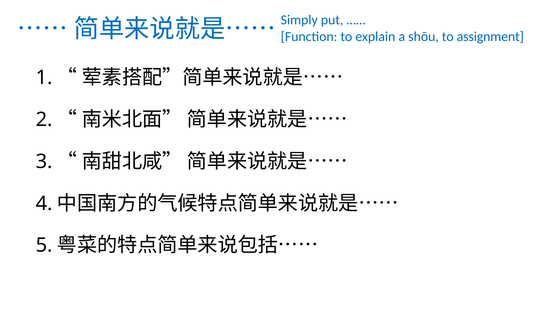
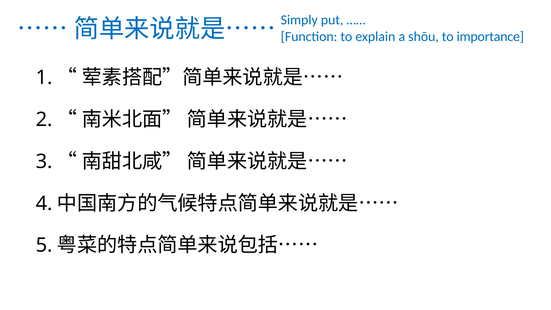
assignment: assignment -> importance (490, 37)
